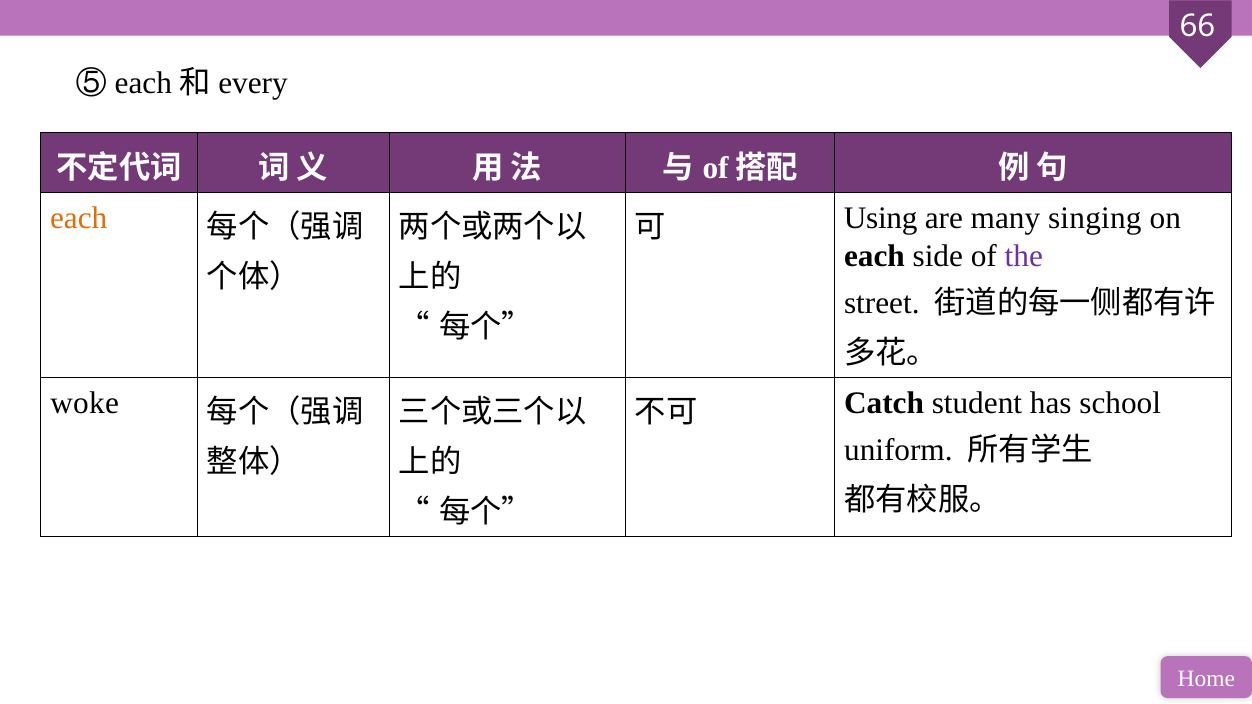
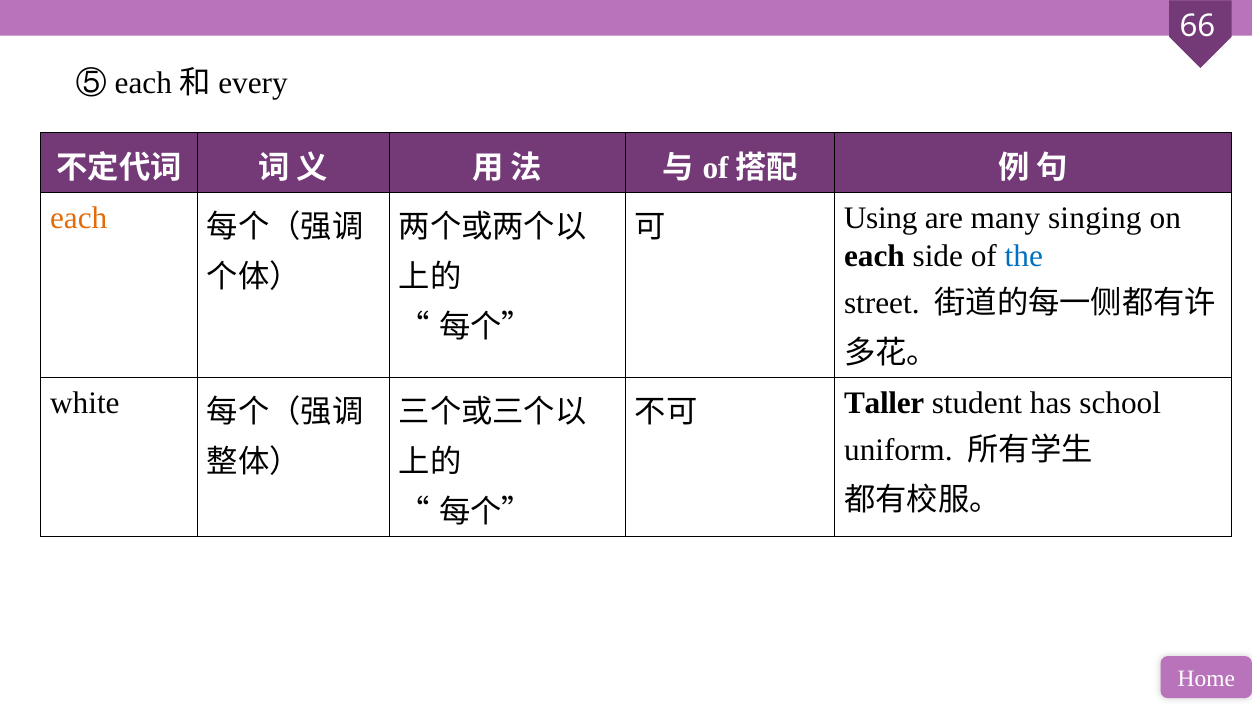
the colour: purple -> blue (1024, 256)
woke: woke -> white (85, 403)
Catch: Catch -> Taller (884, 403)
